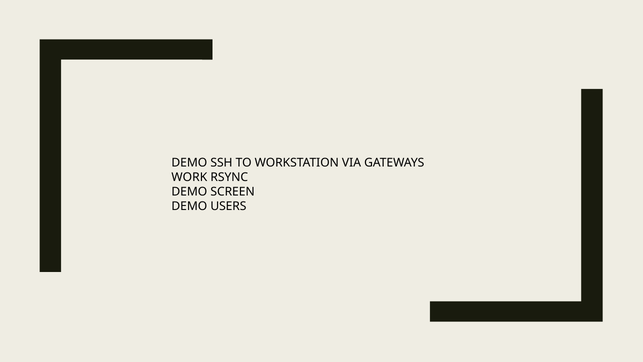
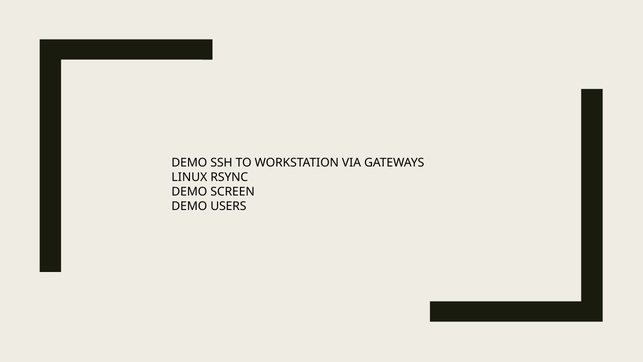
WORK: WORK -> LINUX (189, 177)
